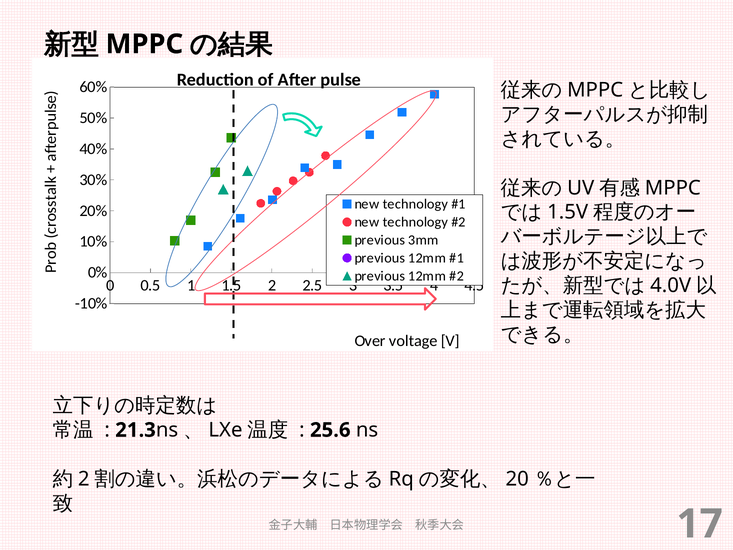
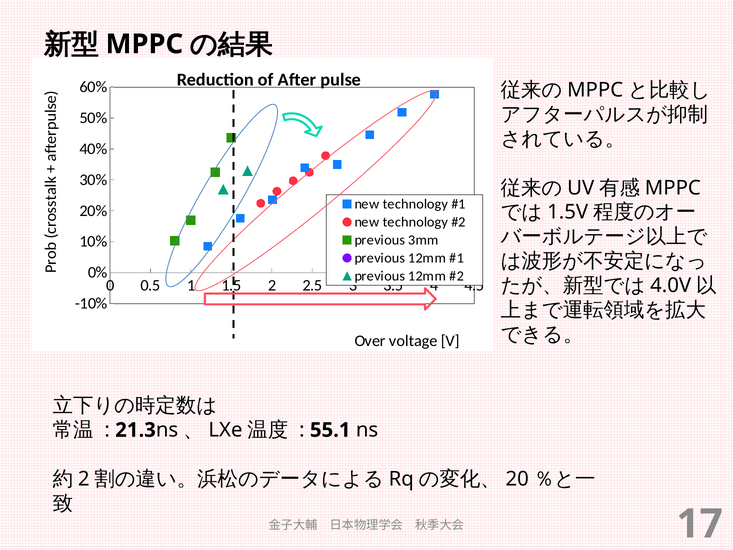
25.6: 25.6 -> 55.1 (330, 430)
